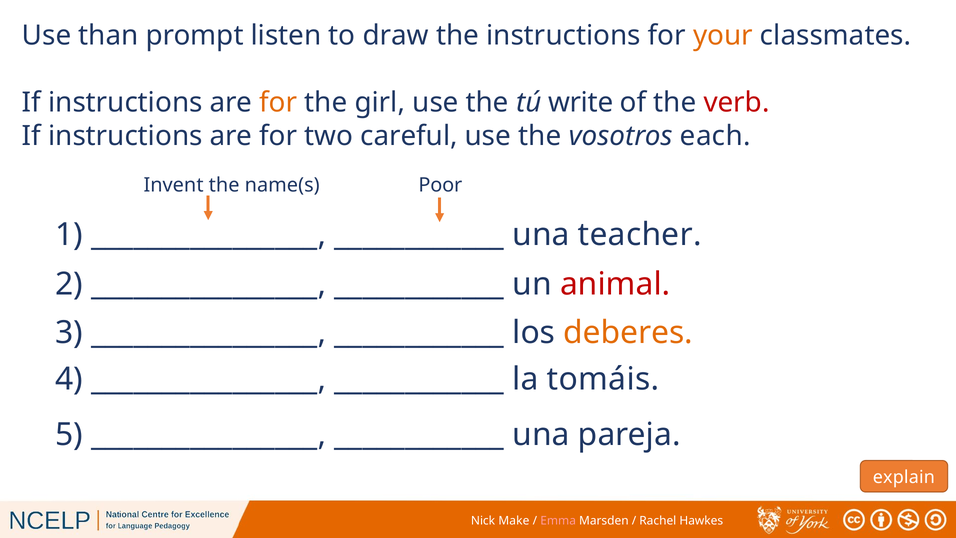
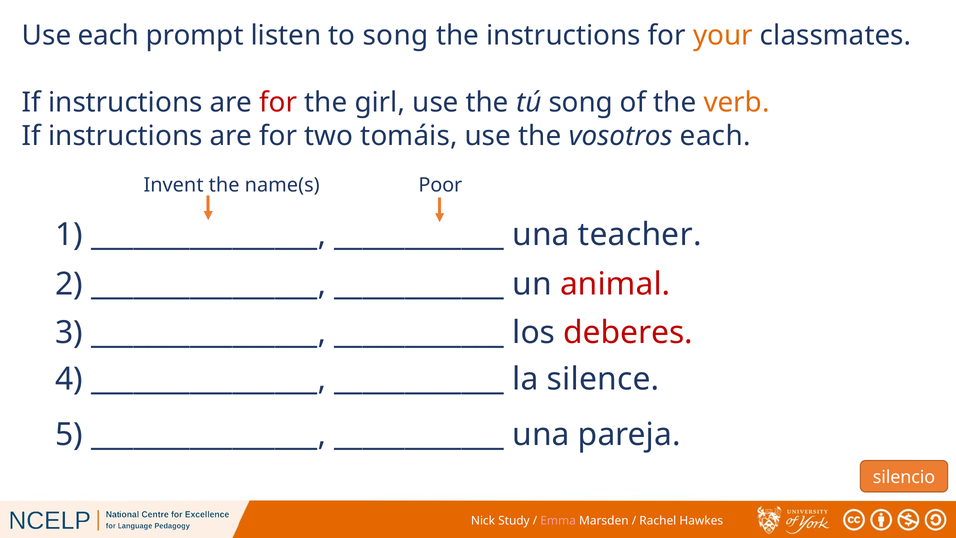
Use than: than -> each (109, 35)
to draw: draw -> song (396, 35)
for colour: orange -> red (278, 102)
tú write: write -> song (581, 102)
verb colour: red -> orange (737, 102)
careful: careful -> tomáis (409, 136)
deberes colour: orange -> red (628, 332)
tomáis: tomáis -> silence (603, 379)
explain: explain -> silencio (904, 477)
Make: Make -> Study (514, 521)
